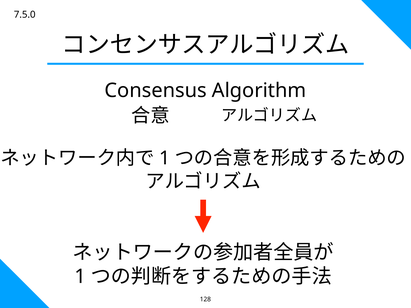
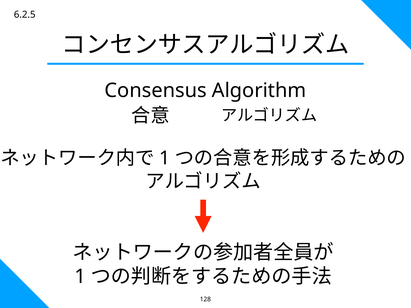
7.5.0: 7.5.0 -> 6.2.5 (25, 15)
